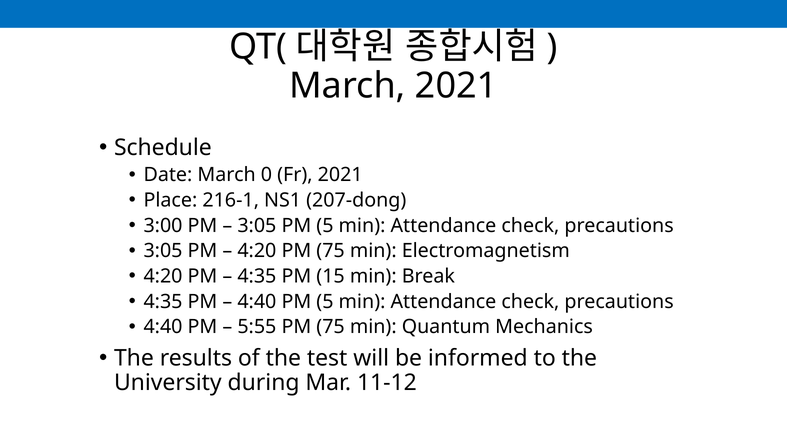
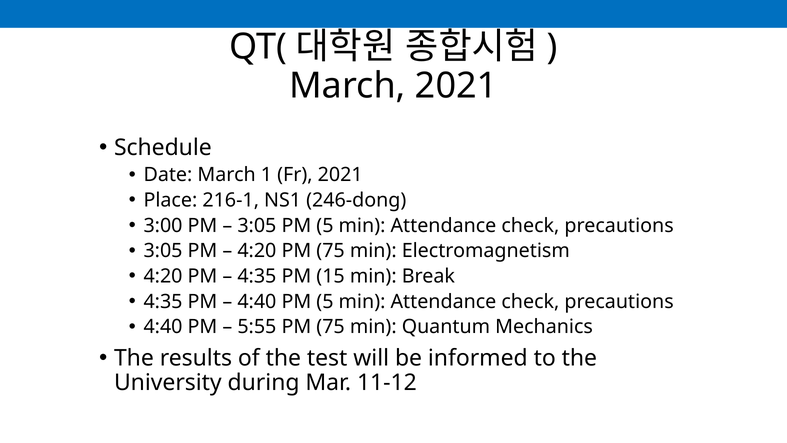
0: 0 -> 1 (266, 175)
207-dong: 207-dong -> 246-dong (356, 200)
